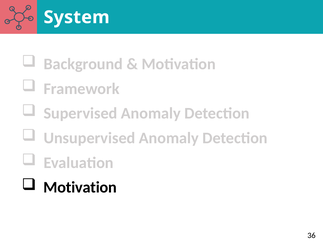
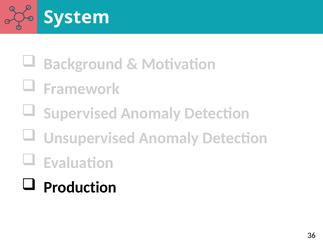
Motivation: Motivation -> Production (80, 188)
